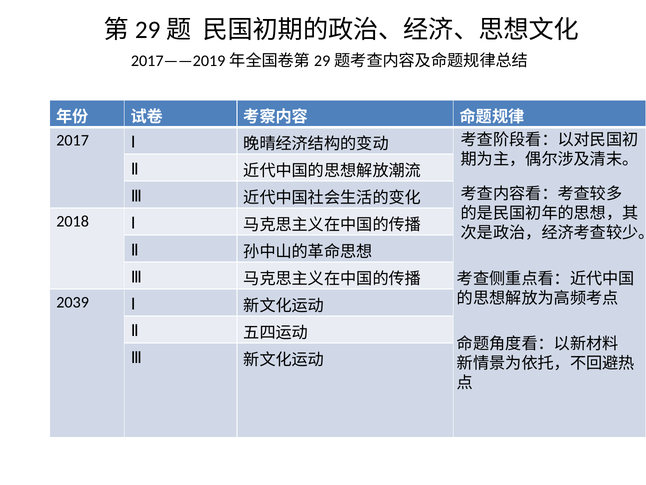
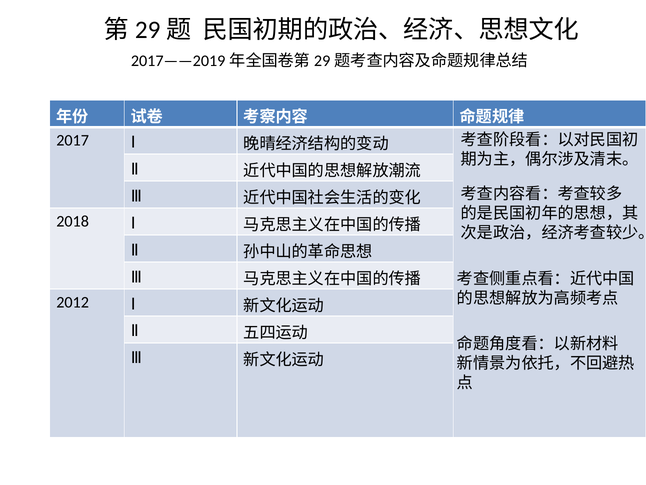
2039: 2039 -> 2012 (73, 302)
